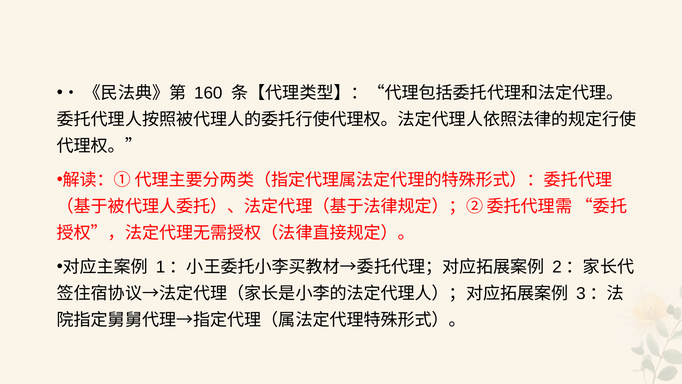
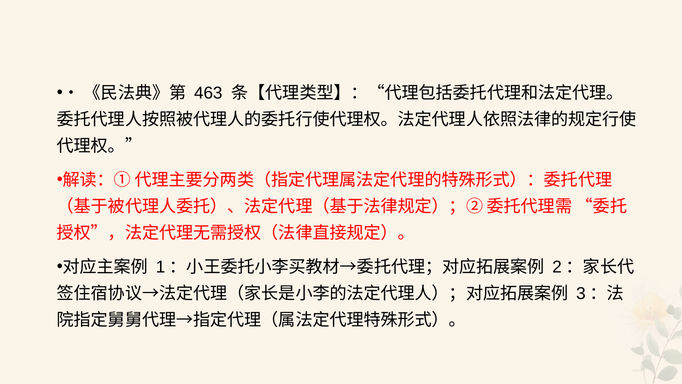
160: 160 -> 463 (208, 93)
